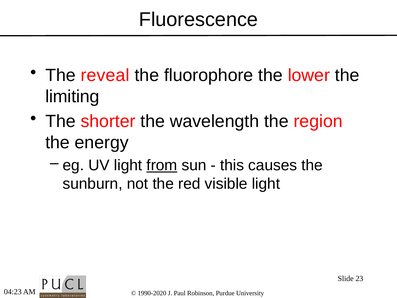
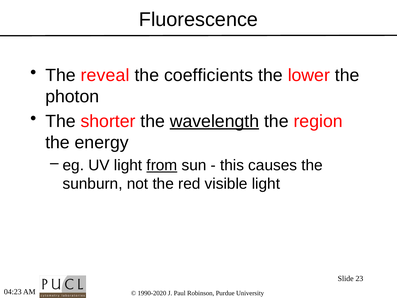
fluorophore: fluorophore -> coefficients (209, 75)
limiting: limiting -> photon (72, 96)
wavelength underline: none -> present (214, 121)
